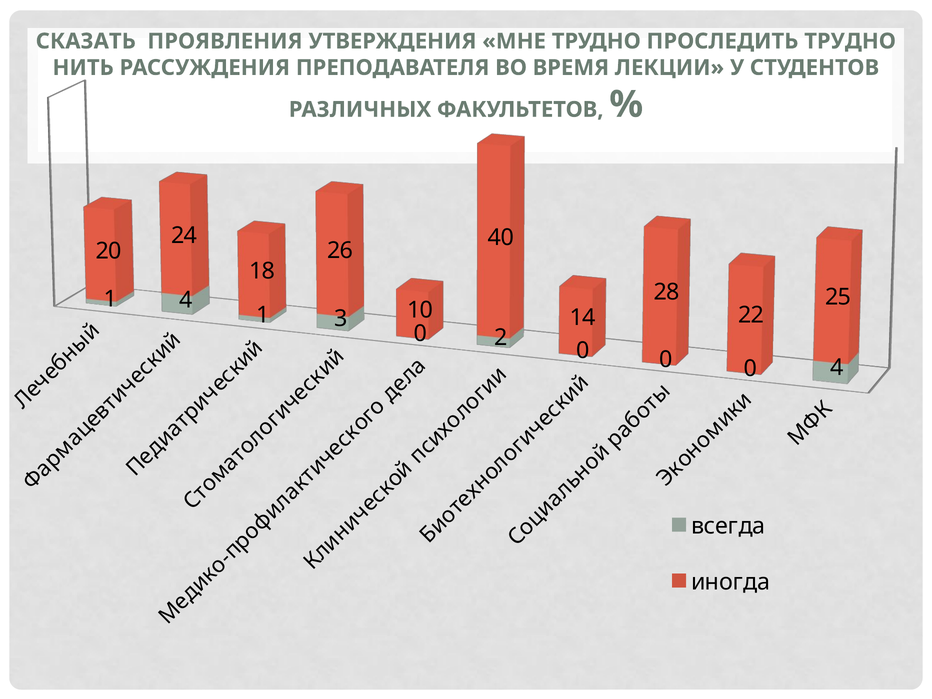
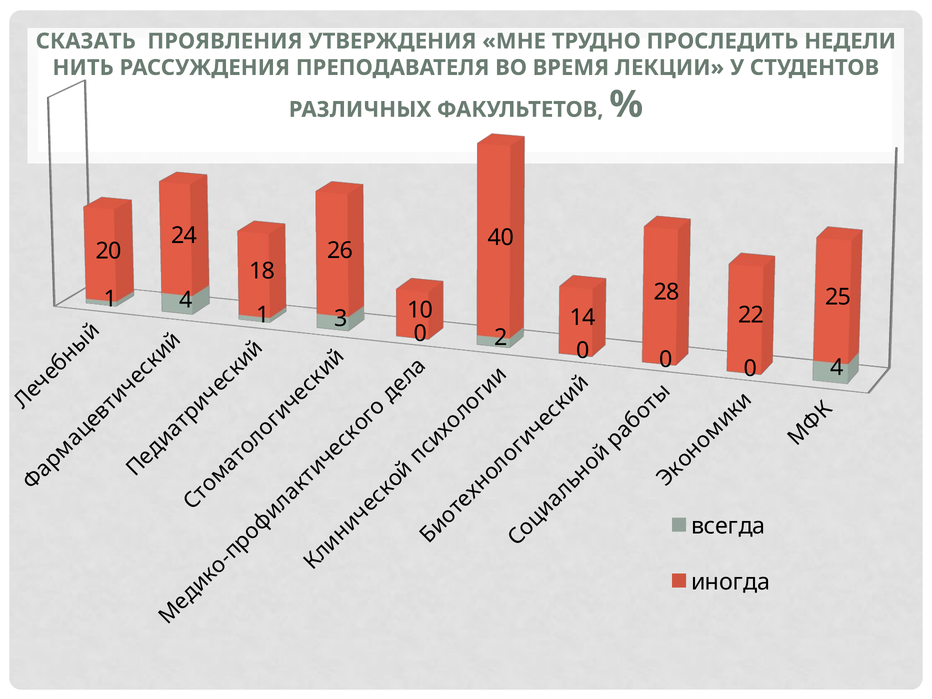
ПРОСЛЕДИТЬ ТРУДНО: ТРУДНО -> НЕДЕЛИ (850, 41)
